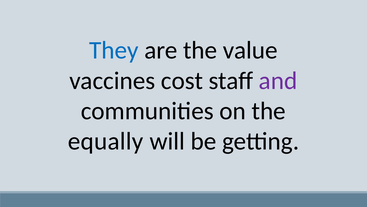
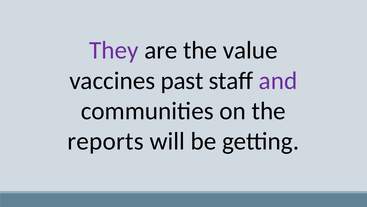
They colour: blue -> purple (114, 50)
cost: cost -> past (182, 80)
equally: equally -> reports (106, 141)
